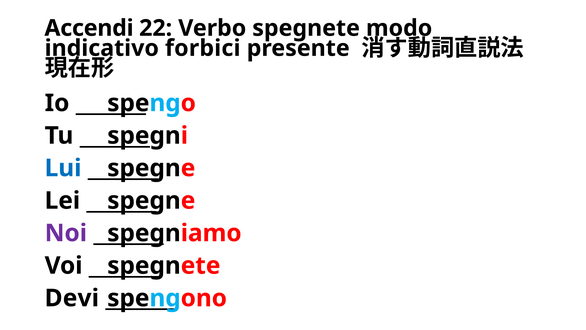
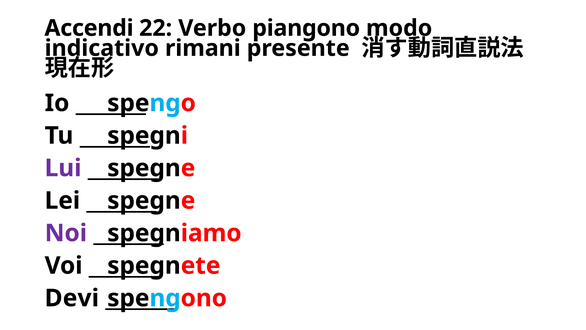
Verbo spegnete: spegnete -> piangono (306, 28)
forbici: forbici -> rimani (203, 48)
Lui colour: blue -> purple (63, 168)
